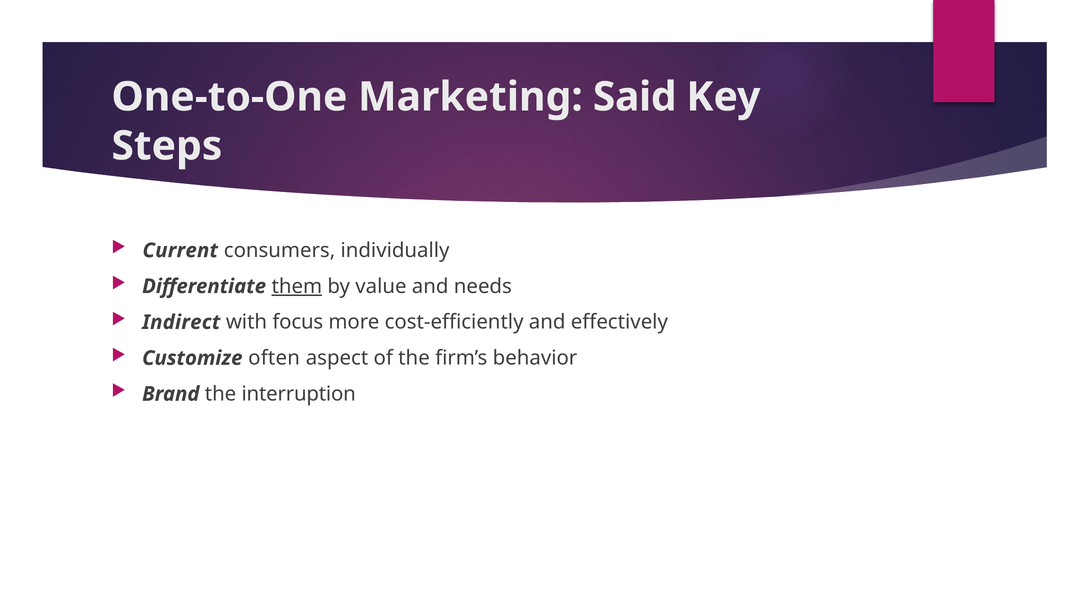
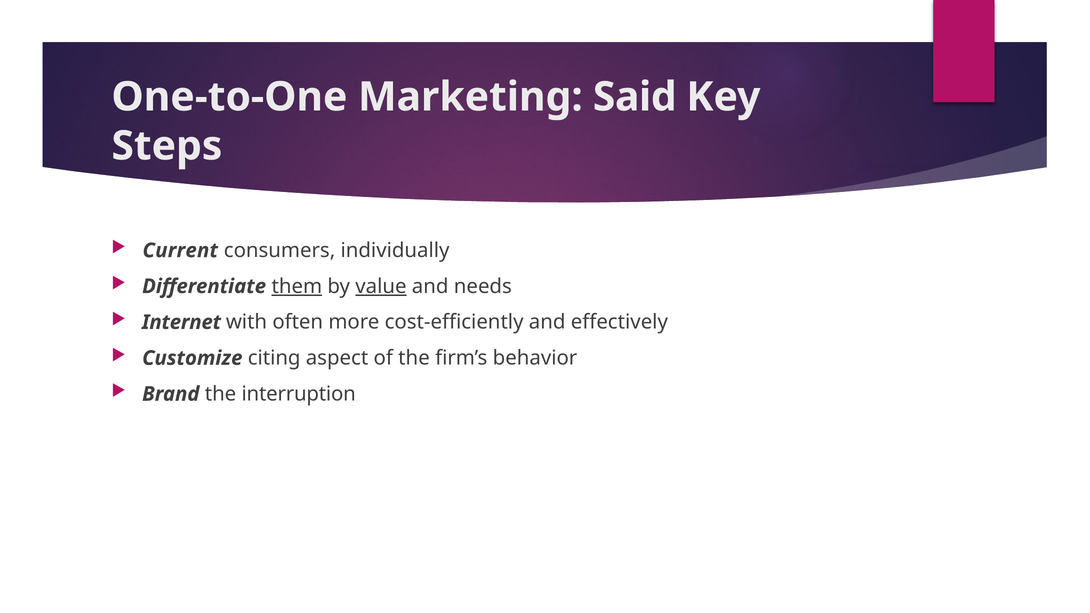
value underline: none -> present (381, 286)
Indirect: Indirect -> Internet (181, 322)
focus: focus -> often (298, 322)
often: often -> citing (274, 358)
